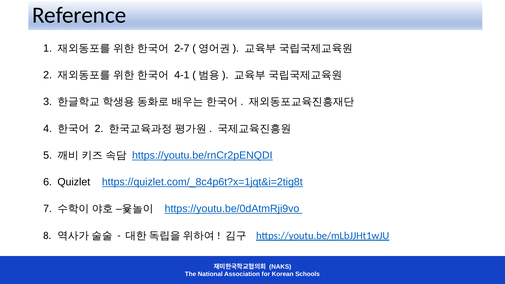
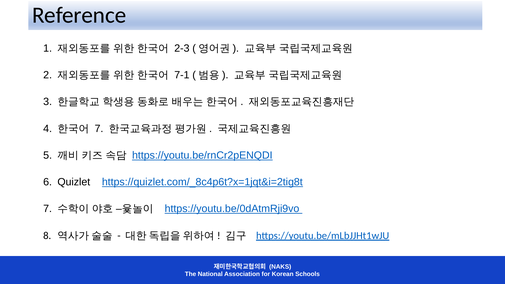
2-7: 2-7 -> 2-3 (182, 48)
4-1: 4-1 -> 7-1 (182, 75)
2: 2 -> 7 (99, 129)
